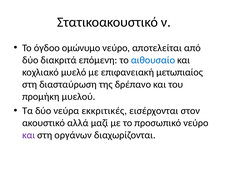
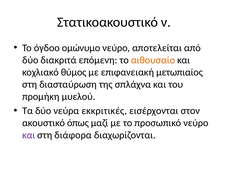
αιθουσαίο colour: blue -> orange (153, 60)
μυελό: μυελό -> θύμος (74, 72)
δρέπανο: δρέπανο -> σπλάχνα (133, 84)
αλλά: αλλά -> όπως (78, 123)
οργάνων: οργάνων -> διάφορα (73, 135)
